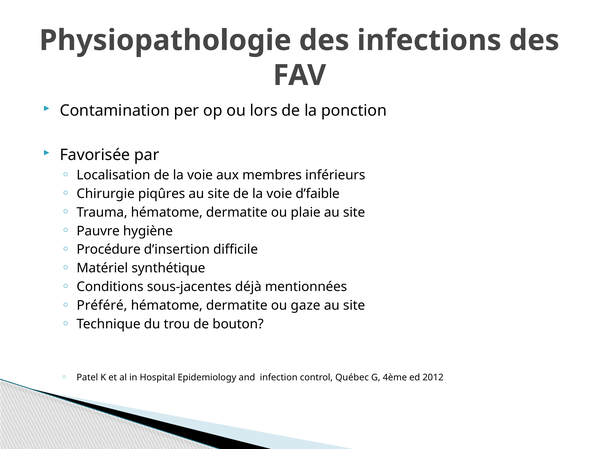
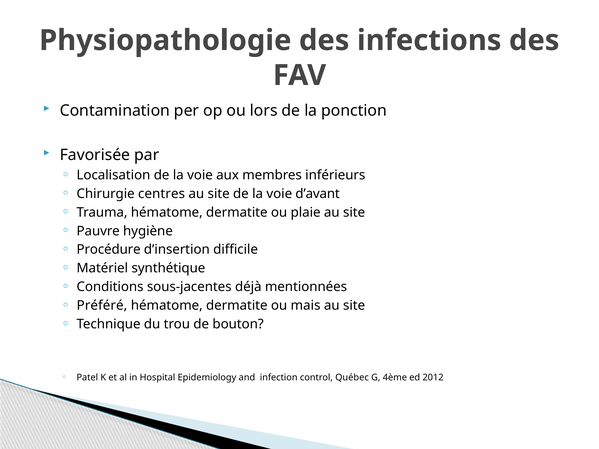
piqûres: piqûres -> centres (162, 194)
d’faible: d’faible -> d’avant (318, 194)
gaze: gaze -> mais (306, 306)
